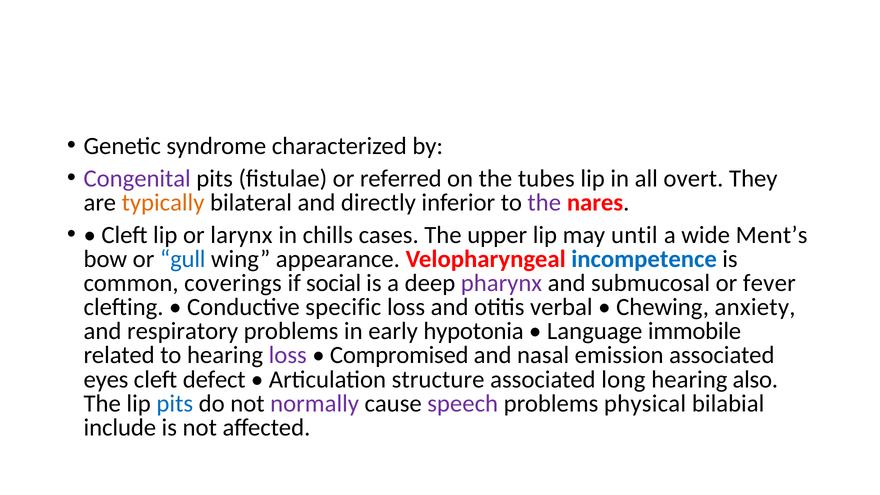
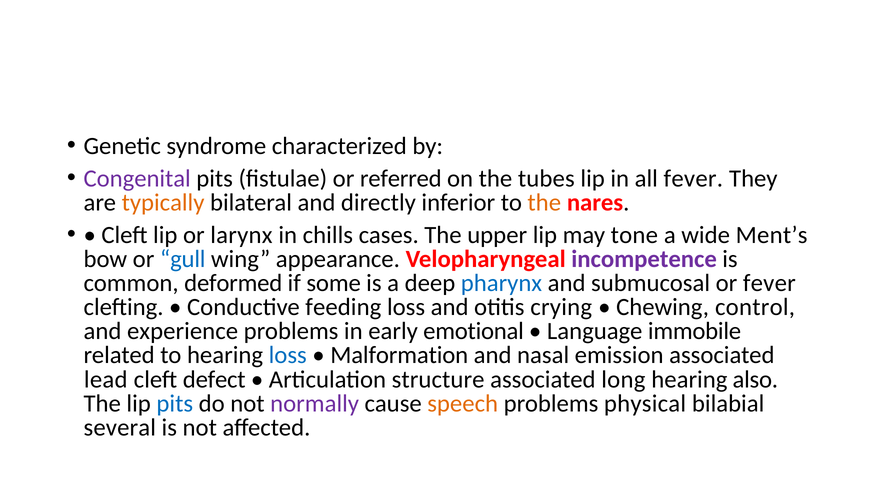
all overt: overt -> fever (693, 178)
the colour: purple -> orange (544, 203)
until: until -> tone (634, 235)
incompetence colour: blue -> purple (644, 259)
coverings: coverings -> deformed (233, 283)
social: social -> some (334, 283)
pharynx colour: purple -> blue (501, 283)
specific: specific -> feeding (343, 307)
verbal: verbal -> crying (561, 307)
anxiety: anxiety -> control (755, 307)
respiratory: respiratory -> experience (183, 331)
hypotonia: hypotonia -> emotional (474, 331)
loss colour: purple -> blue (288, 355)
Compromised: Compromised -> Malformation (399, 355)
eyes: eyes -> lead (106, 379)
speech colour: purple -> orange (463, 403)
include: include -> several (120, 428)
